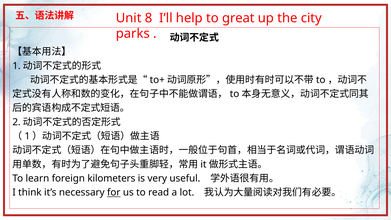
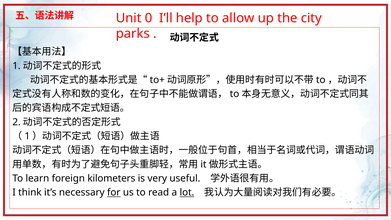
8: 8 -> 0 (149, 18)
great: great -> allow (238, 18)
lot underline: none -> present (187, 192)
